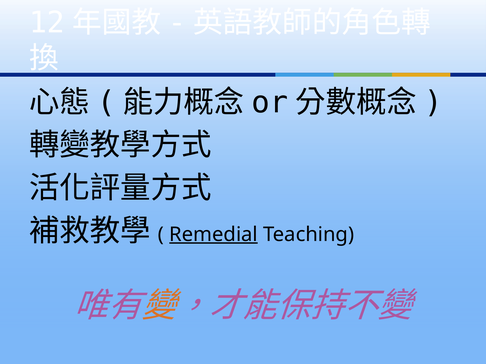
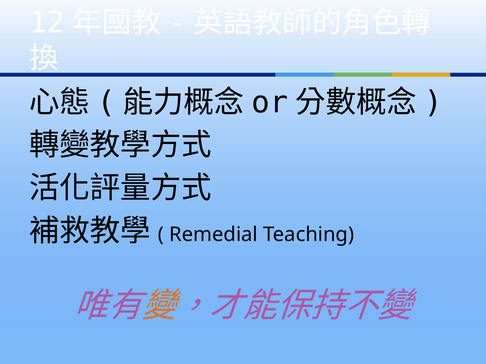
Remedial underline: present -> none (214, 235)
